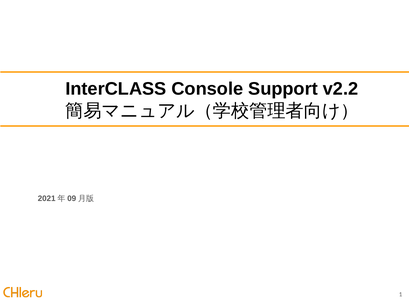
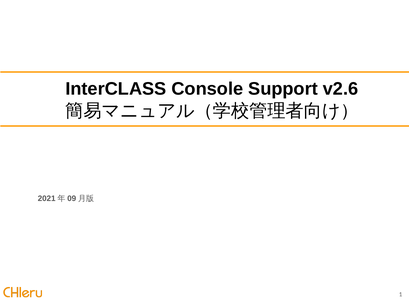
v2.2: v2.2 -> v2.6 (341, 89)
